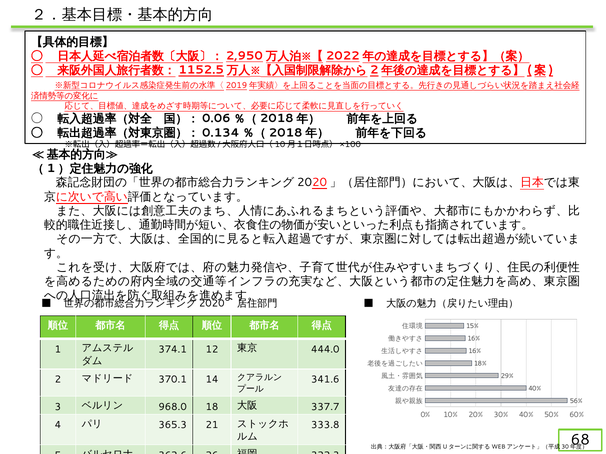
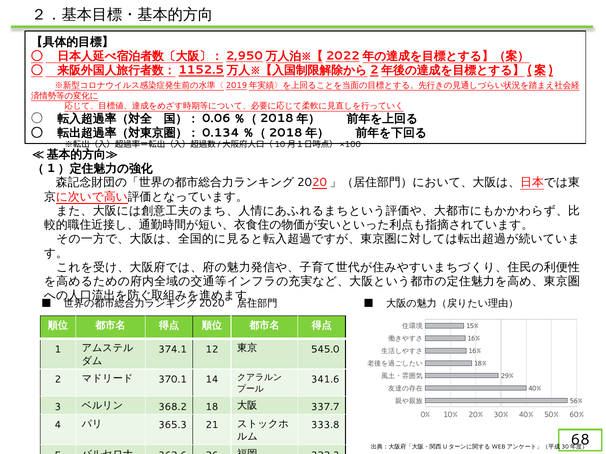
444.0: 444.0 -> 545.0 (325, 350)
968.0: 968.0 -> 368.2 (173, 407)
